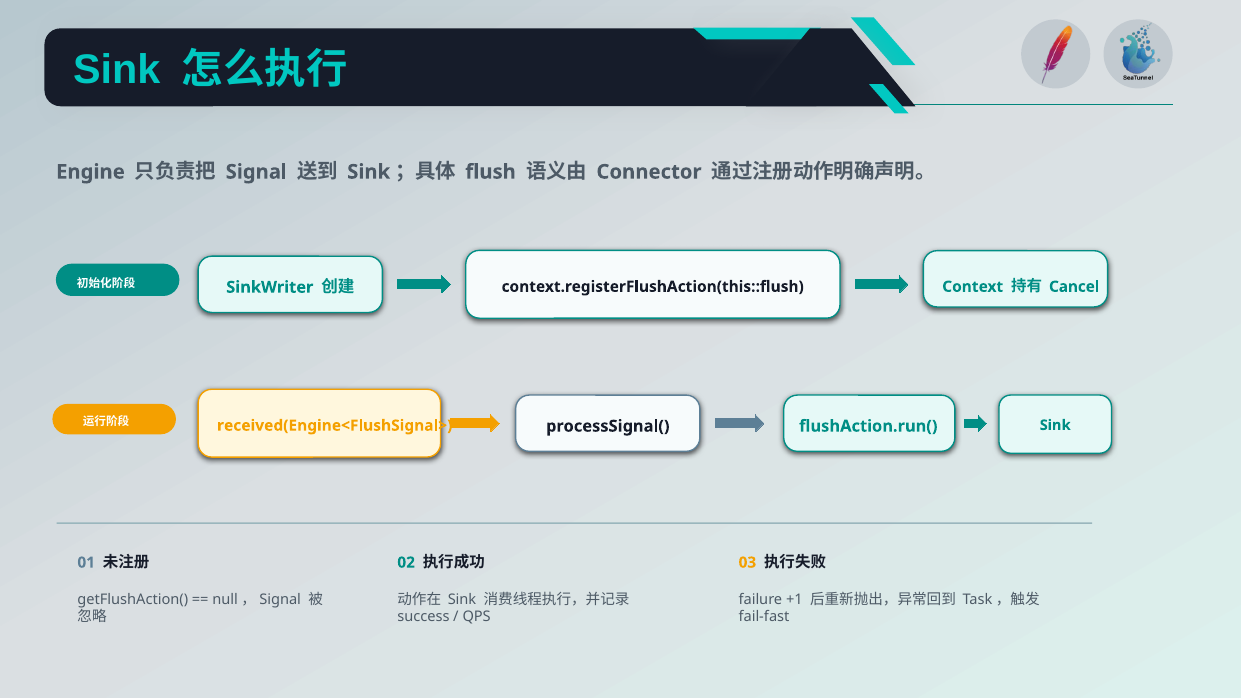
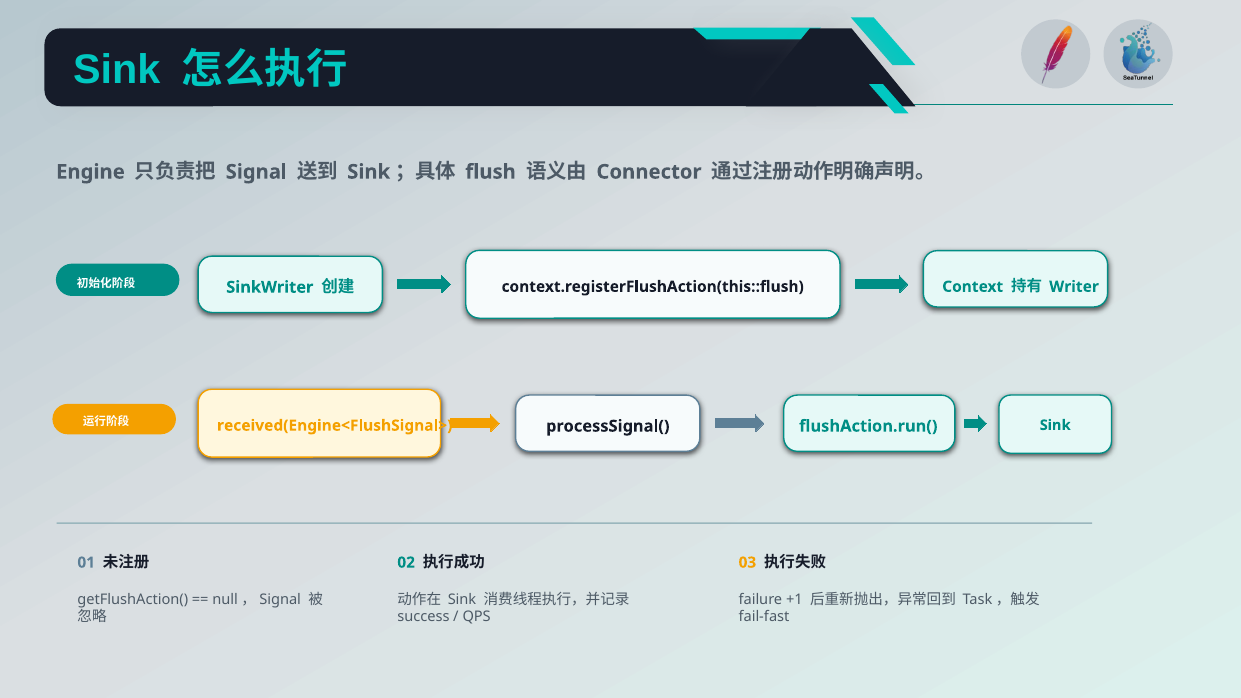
Cancel: Cancel -> Writer (1074, 287)
